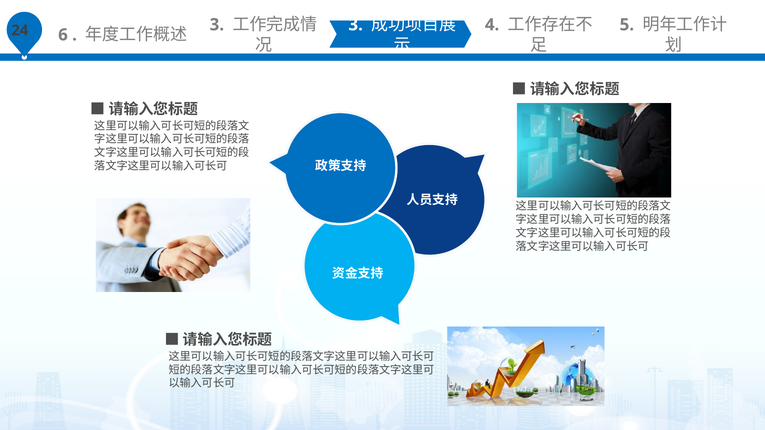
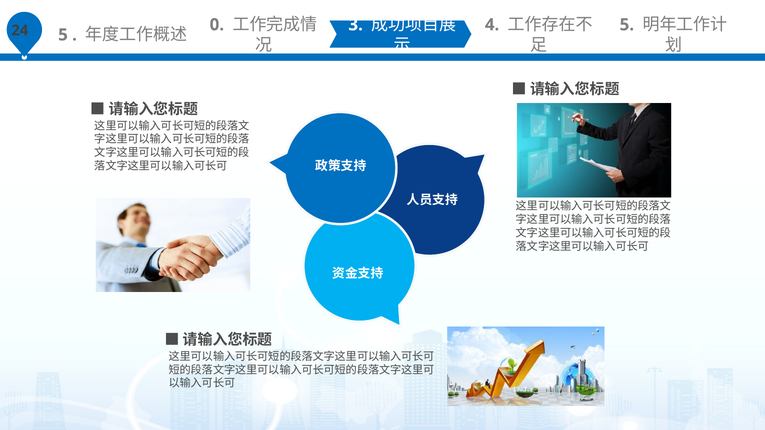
6: 6 -> 5 (63, 35)
3: 3 -> 0 (217, 25)
